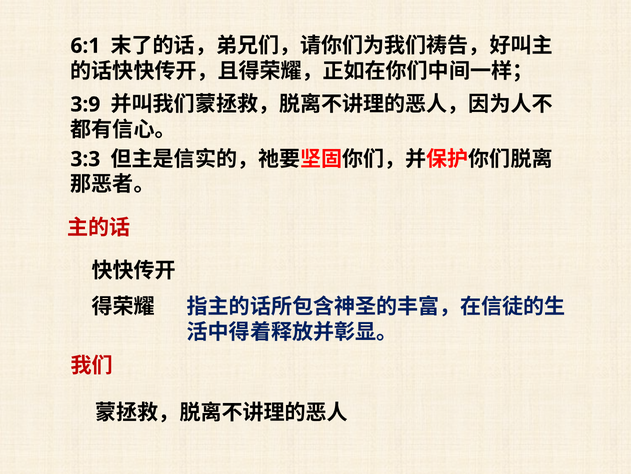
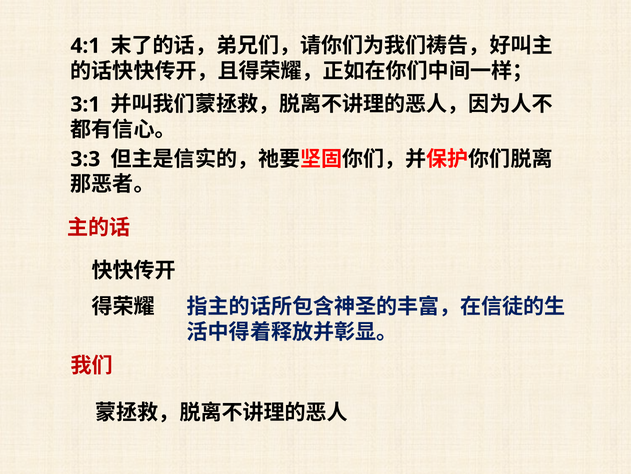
6:1: 6:1 -> 4:1 (85, 46)
3:9: 3:9 -> 3:1 (85, 104)
